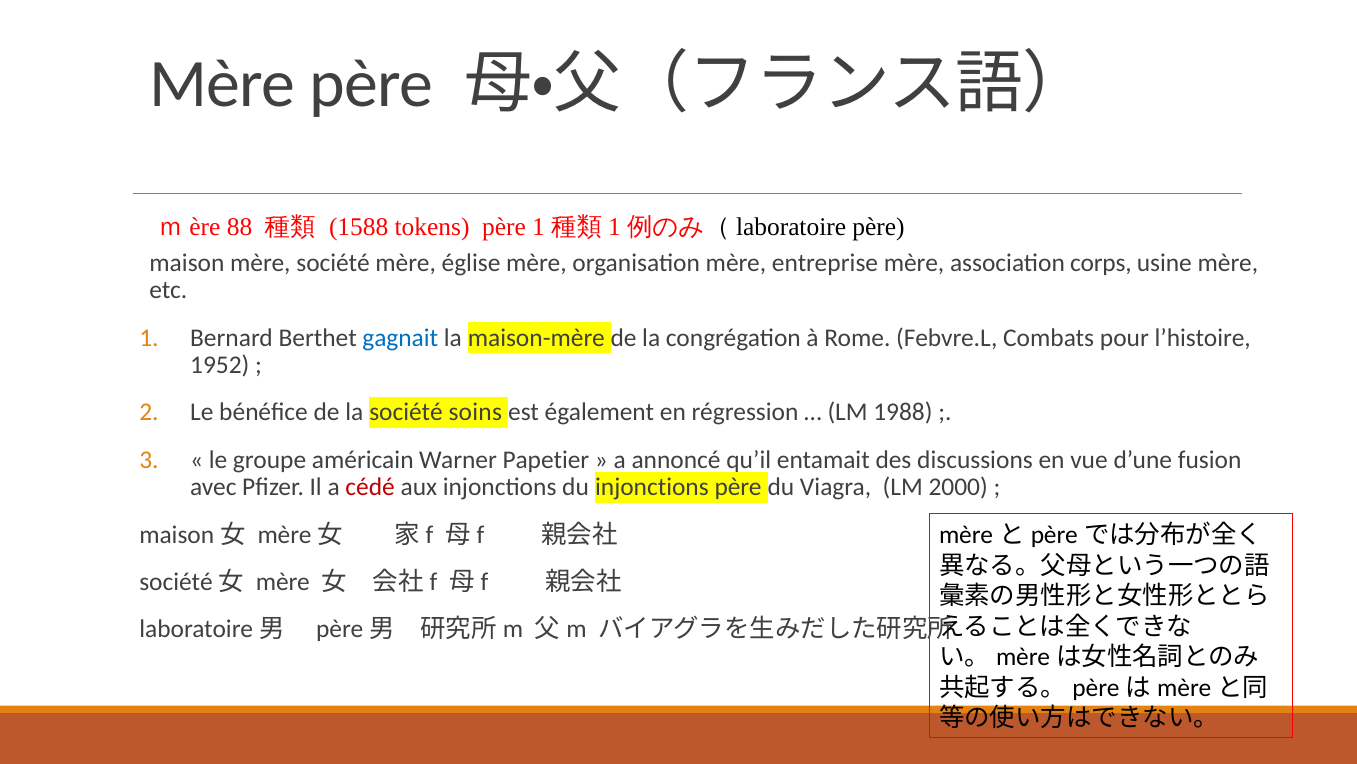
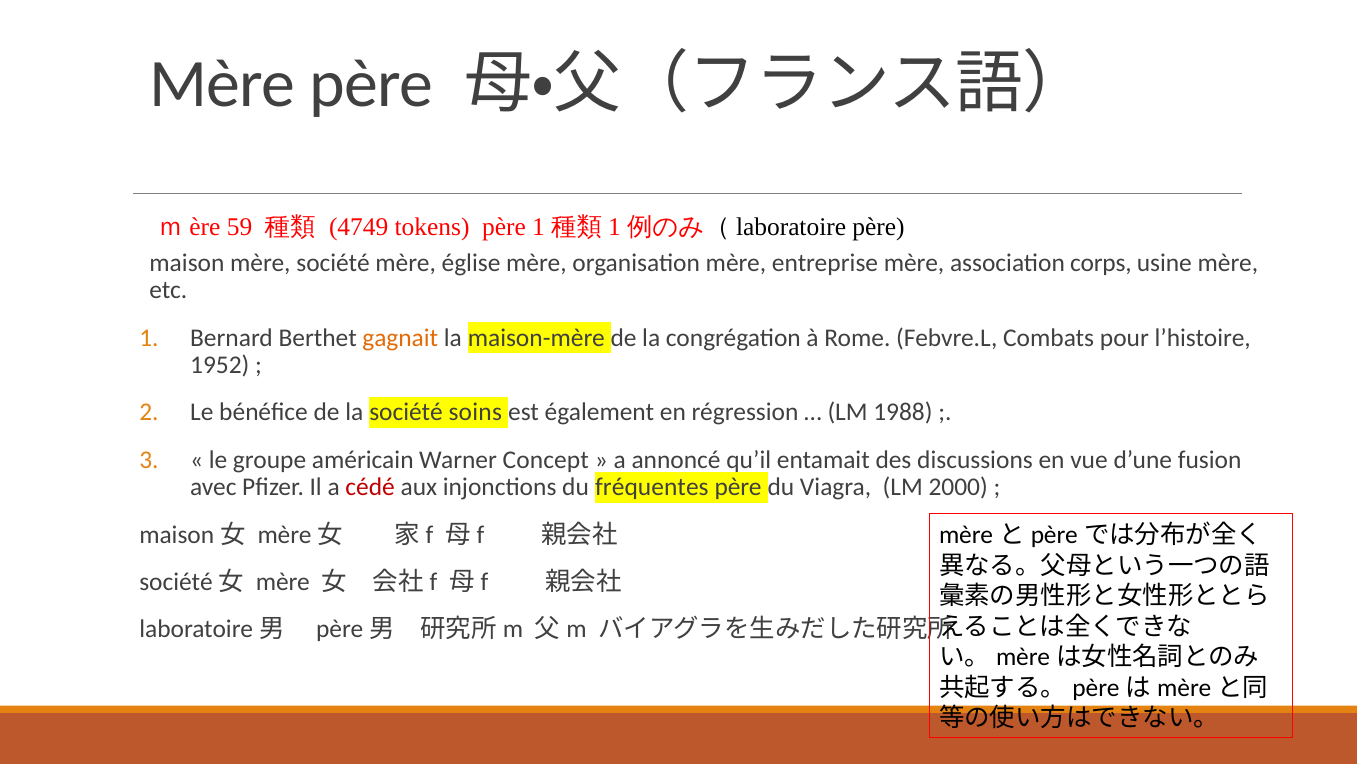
88: 88 -> 59 (240, 226)
1588: 1588 -> 4749 (359, 226)
gagnait colour: blue -> orange (400, 337)
Papetier: Papetier -> Concept (546, 459)
du injonctions: injonctions -> fréquentes (652, 487)
